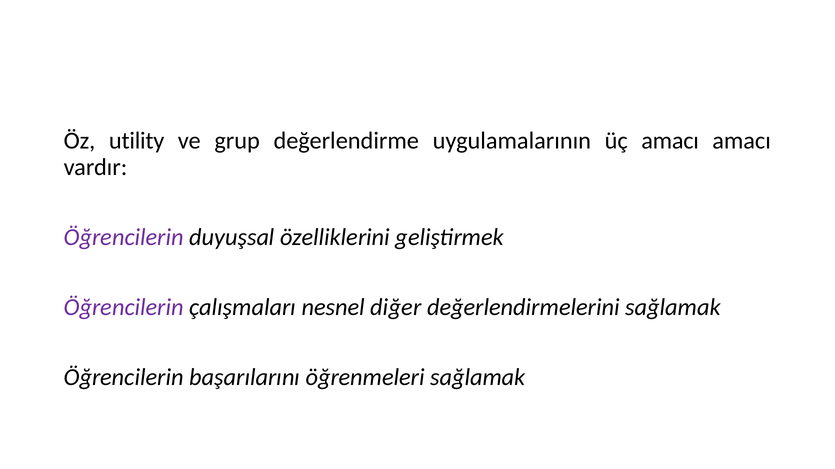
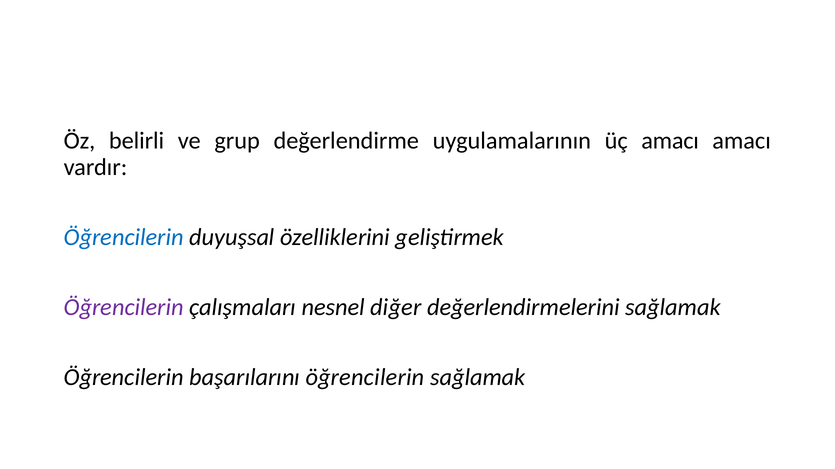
utility: utility -> belirli (137, 141)
Öğrencilerin colour: purple -> blue (124, 238)
başarılarını öğrenmeleri: öğrenmeleri -> öğrencilerin (365, 378)
